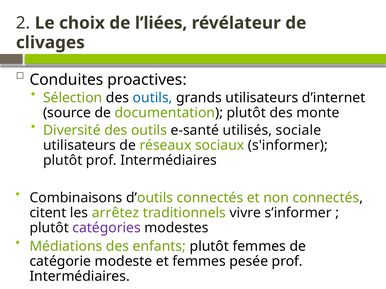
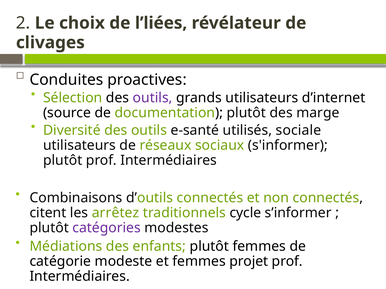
outils colour: blue -> purple (153, 98)
monte: monte -> marge (318, 113)
vivre: vivre -> cycle (245, 213)
pesée: pesée -> projet (249, 262)
